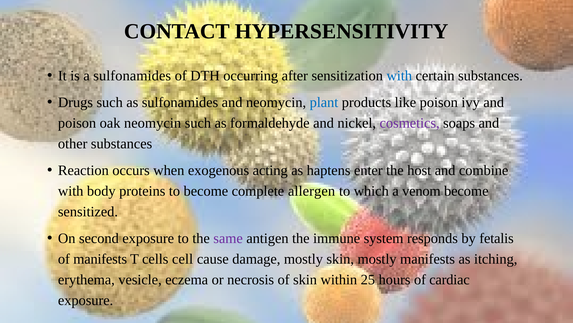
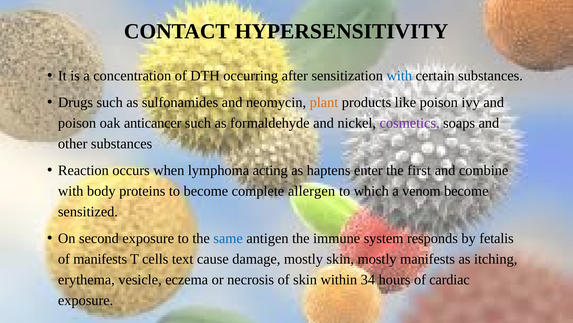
a sulfonamides: sulfonamides -> concentration (132, 76)
plant colour: blue -> orange (324, 102)
oak neomycin: neomycin -> anticancer (153, 123)
exogenous: exogenous -> lymphoma (219, 170)
host: host -> first (419, 170)
same colour: purple -> blue (228, 238)
cell: cell -> text (183, 259)
25: 25 -> 34 (368, 279)
